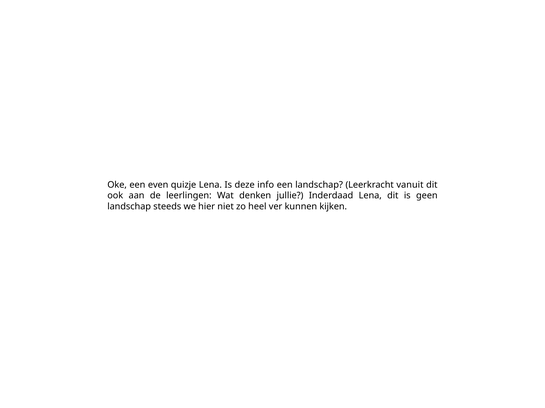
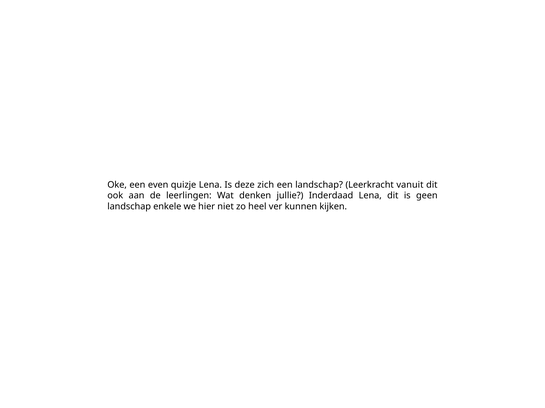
info: info -> zich (266, 185)
steeds: steeds -> enkele (167, 207)
